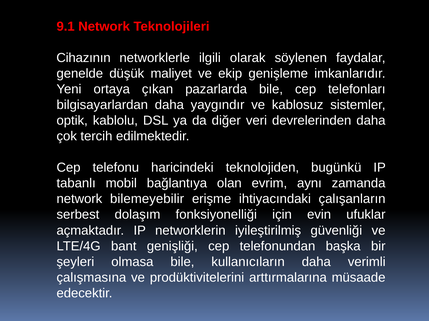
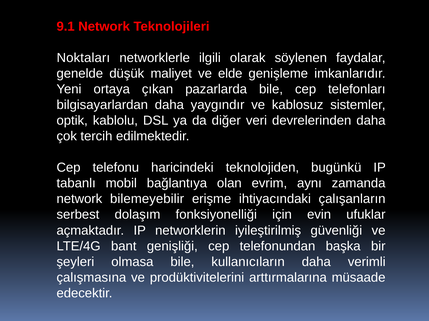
Cihazının: Cihazının -> Noktaları (83, 58)
ekip: ekip -> elde (230, 74)
